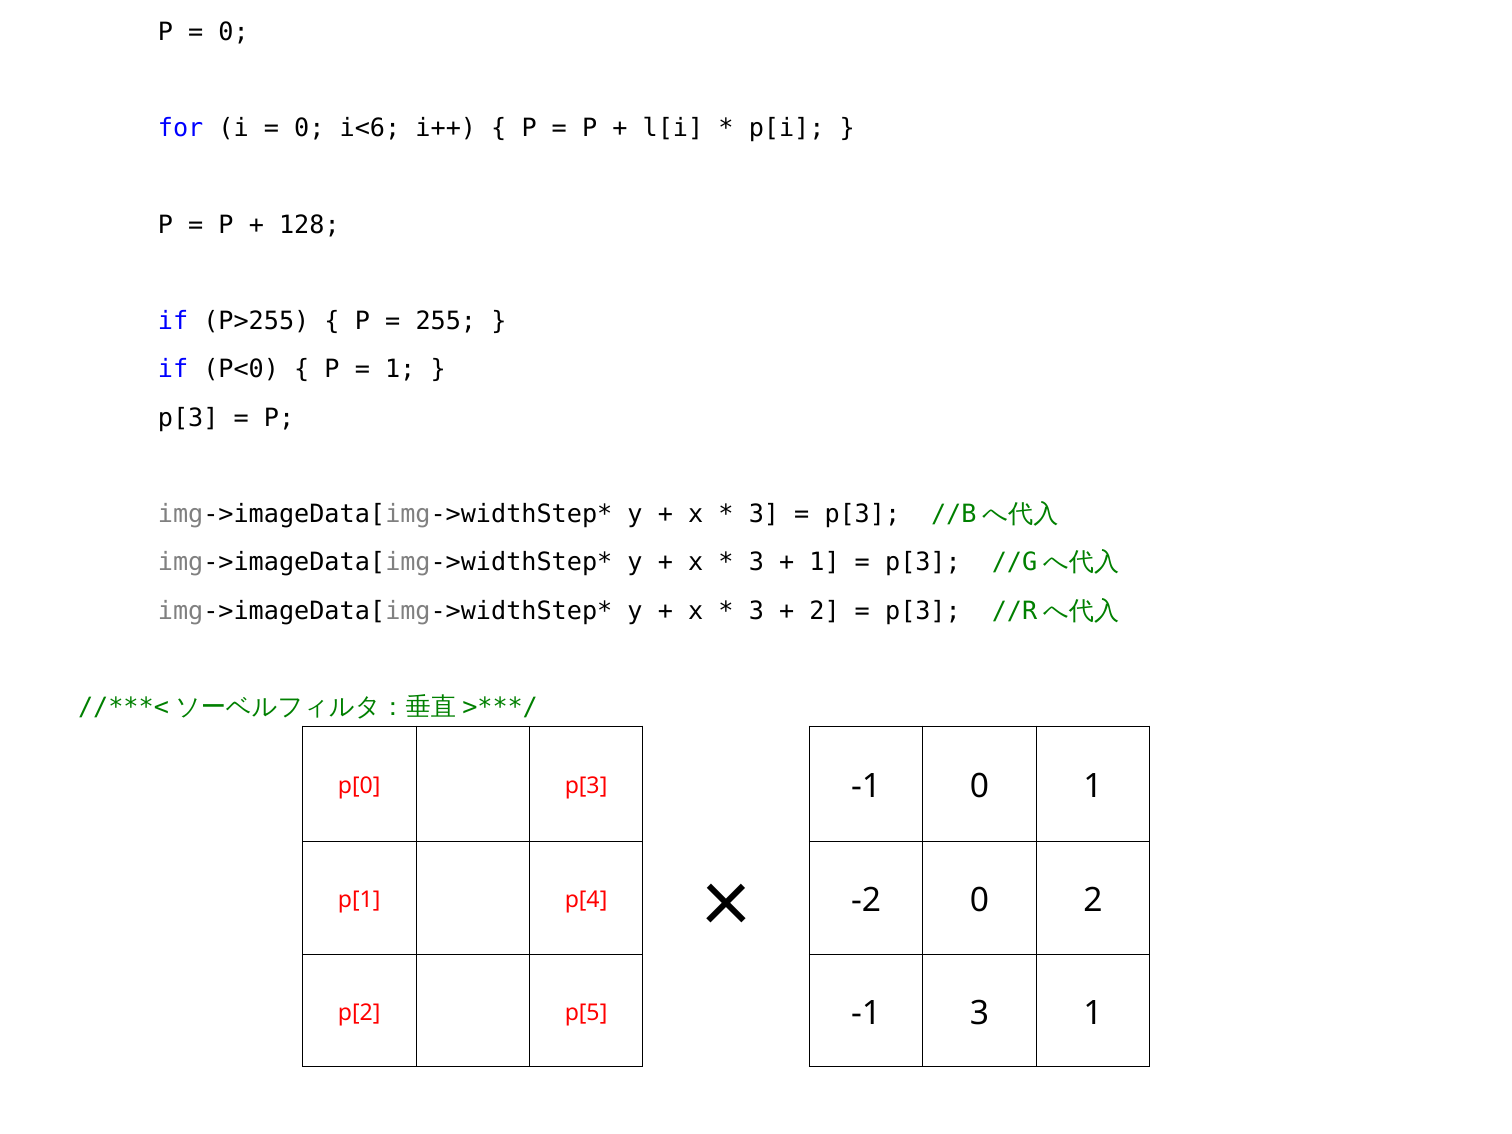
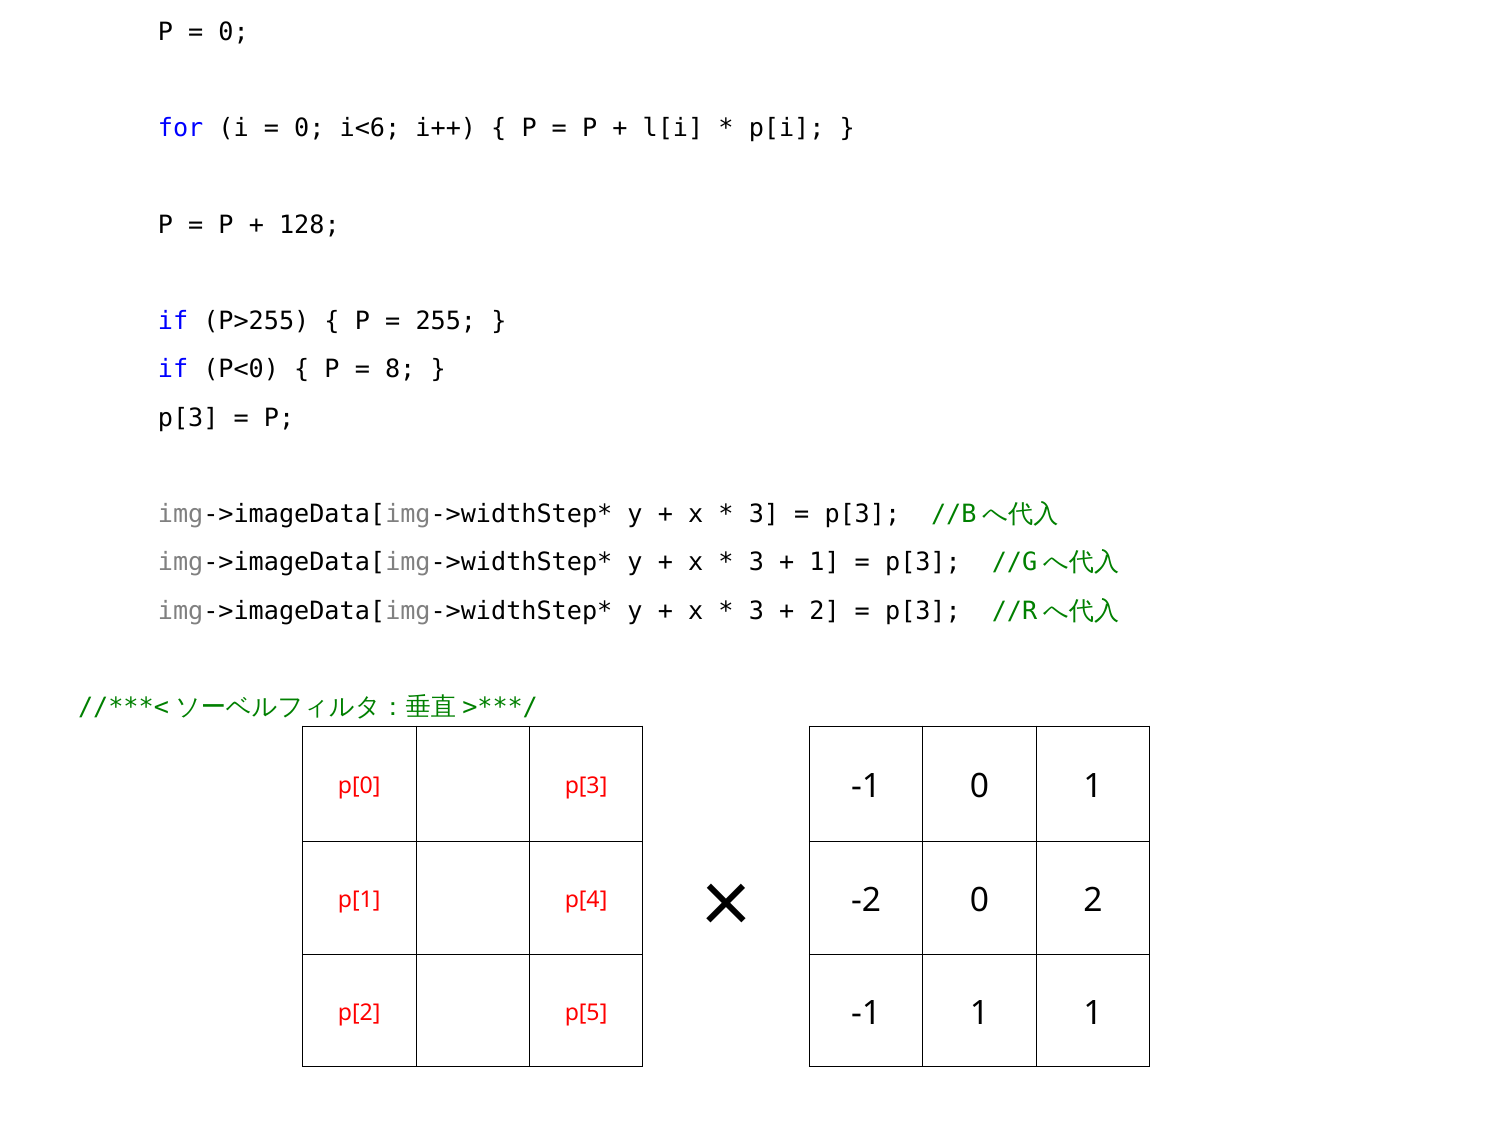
1: 1 -> 8 (400, 370)
-1 3: 3 -> 1 (979, 1013)
